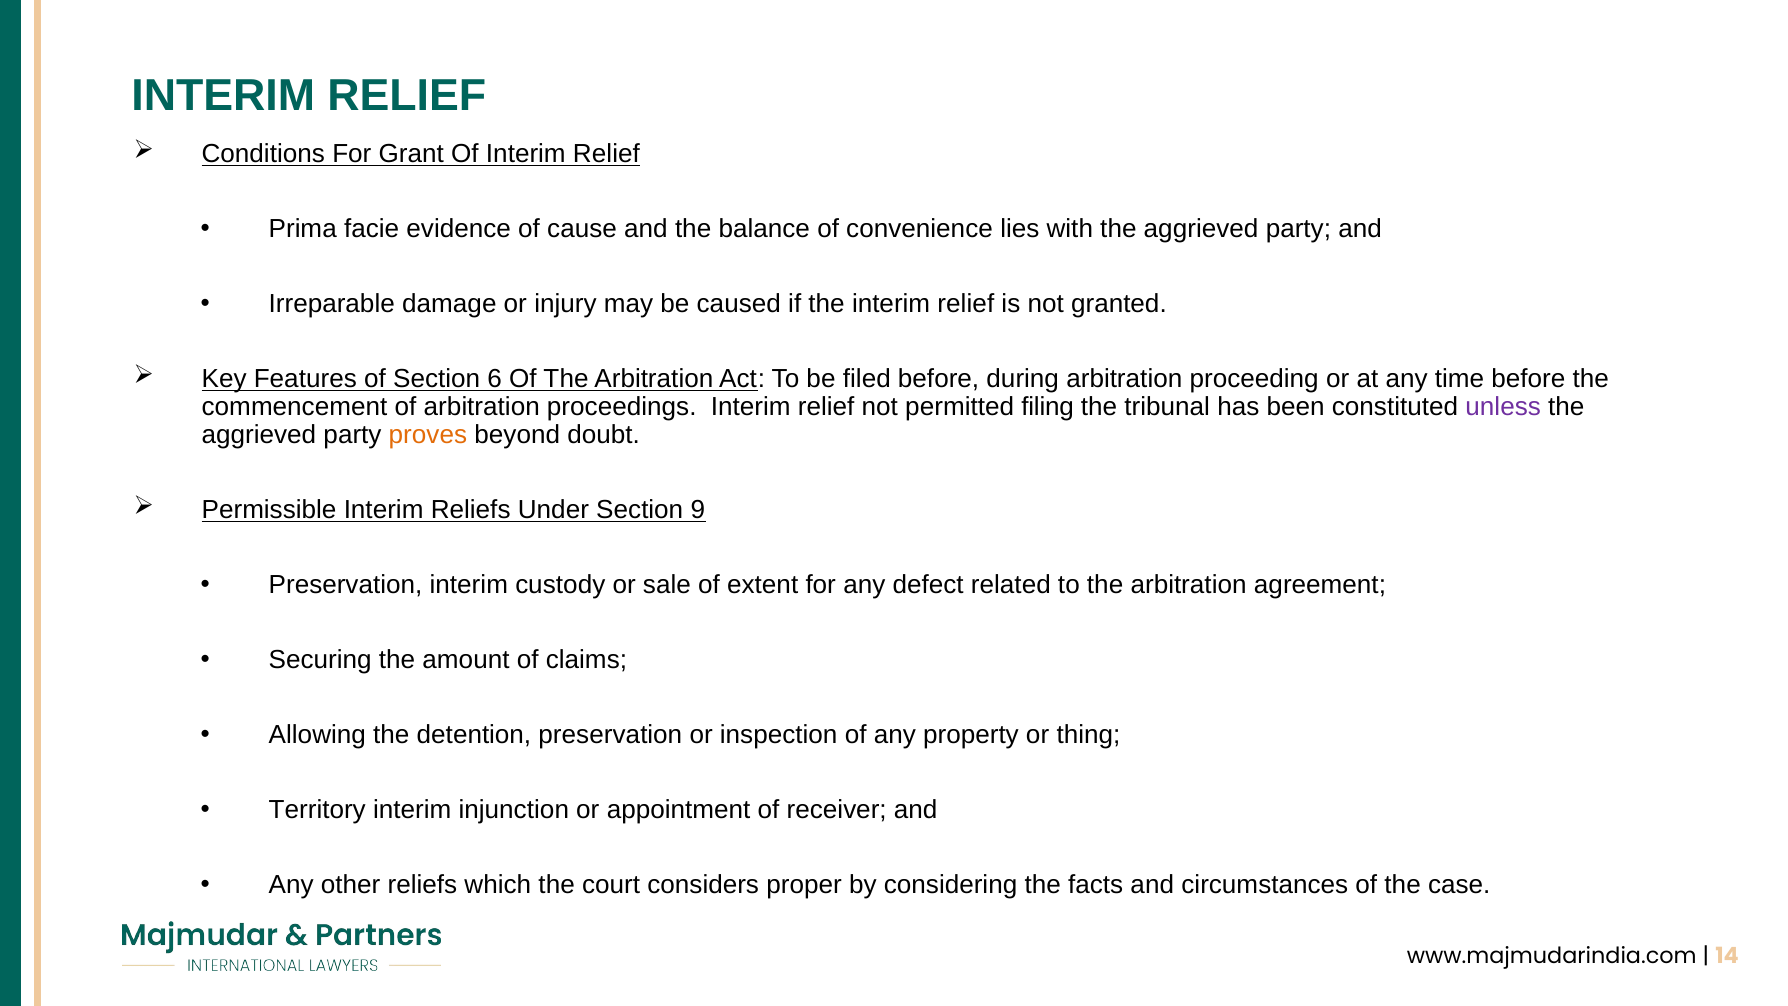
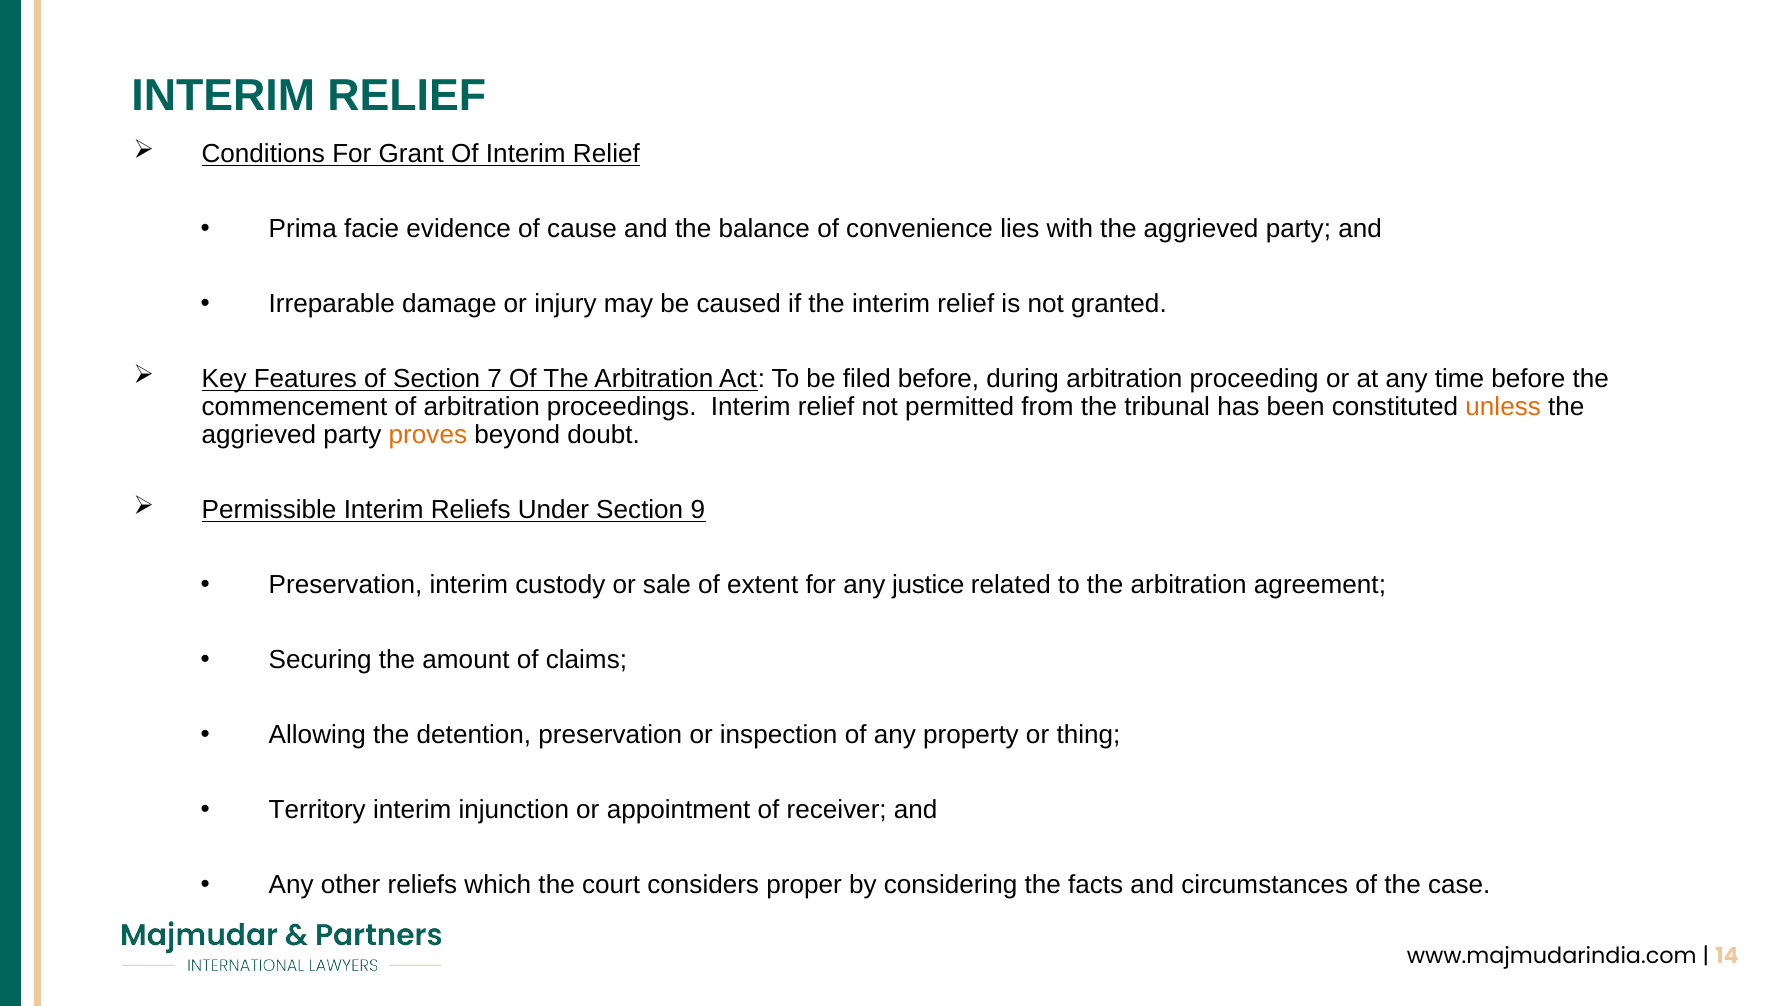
6: 6 -> 7 (495, 379)
filing: filing -> from (1048, 407)
unless colour: purple -> orange (1503, 407)
defect: defect -> justice (928, 585)
